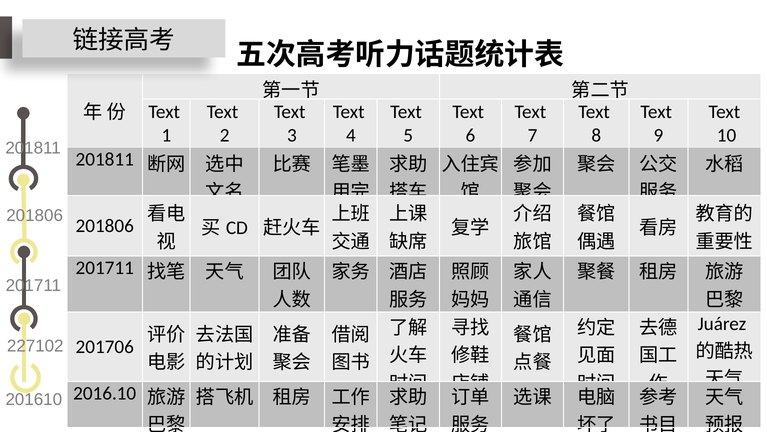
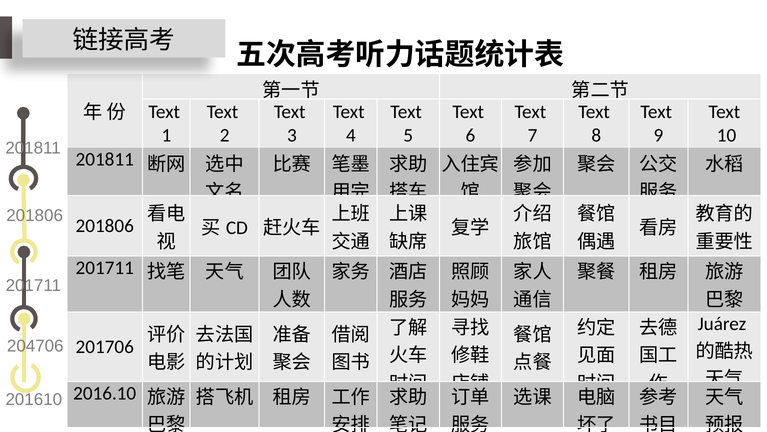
227102: 227102 -> 204706 (35, 346)
